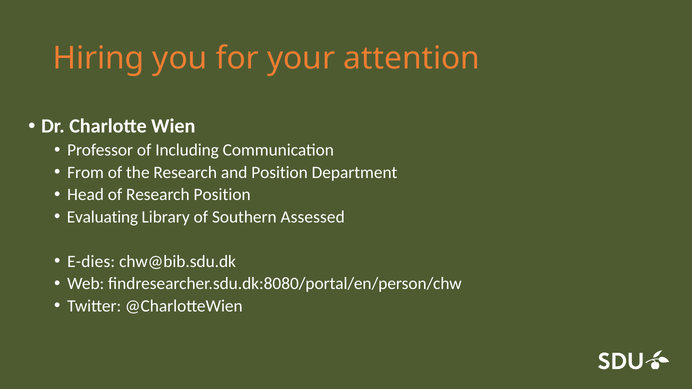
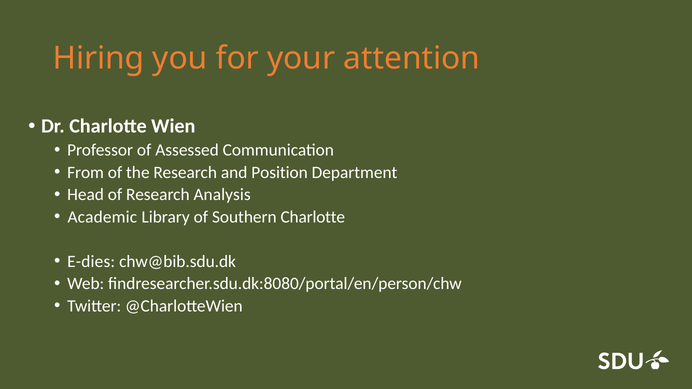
Including: Including -> Assessed (187, 150)
Research Position: Position -> Analysis (222, 195)
Evaluating: Evaluating -> Academic (102, 217)
Southern Assessed: Assessed -> Charlotte (313, 217)
